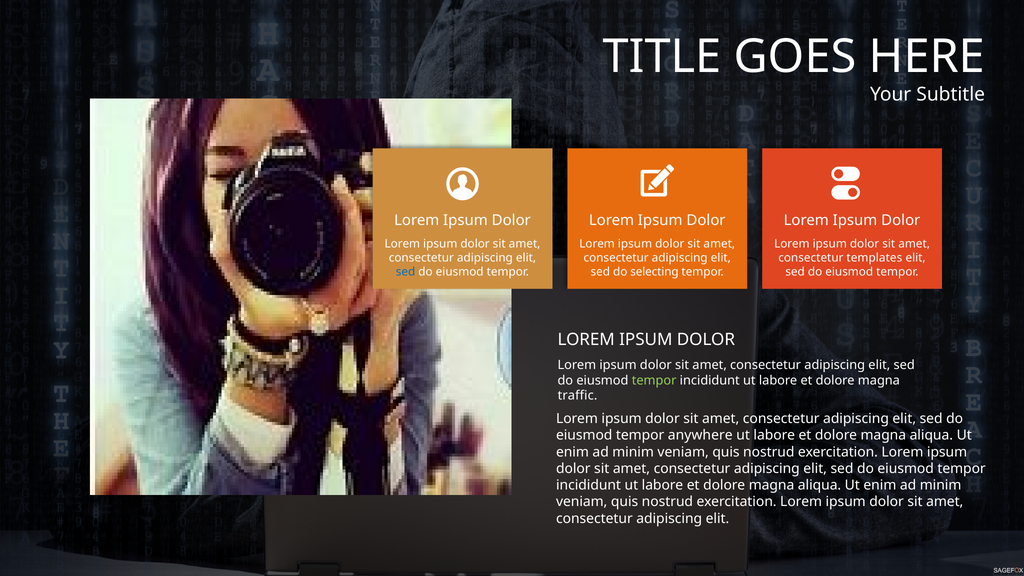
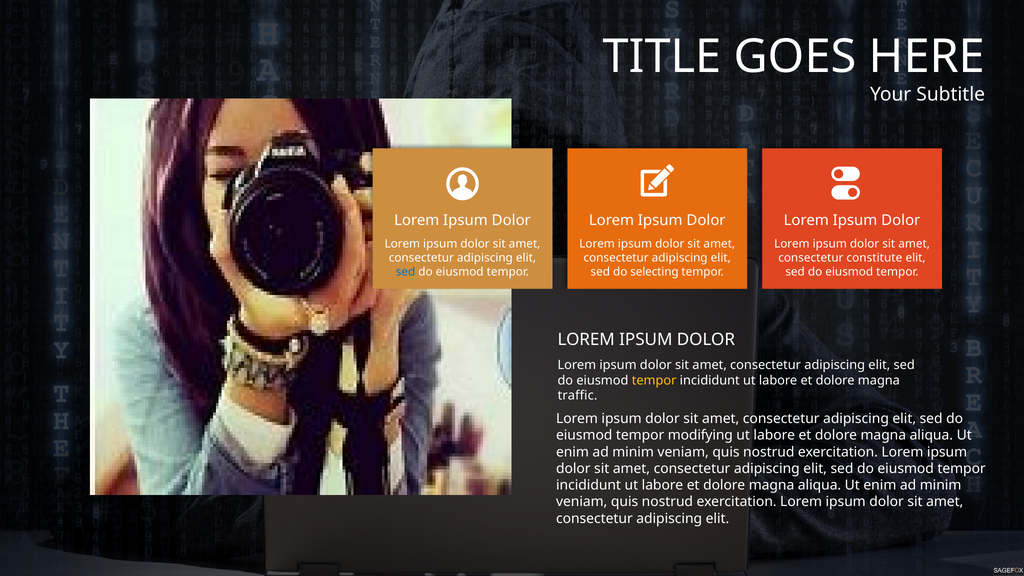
templates: templates -> constitute (874, 258)
tempor colour: light green -> yellow (654, 380)
anywhere: anywhere -> modifying (700, 435)
